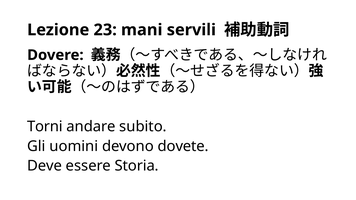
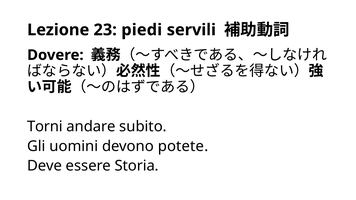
mani: mani -> piedi (142, 30)
dovete: dovete -> potete (183, 146)
